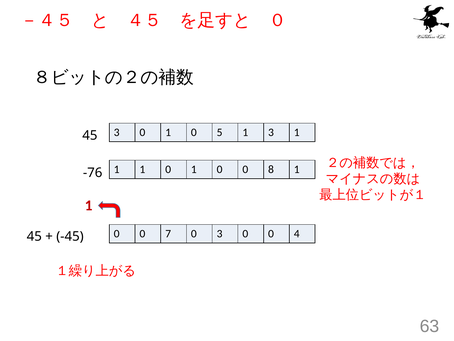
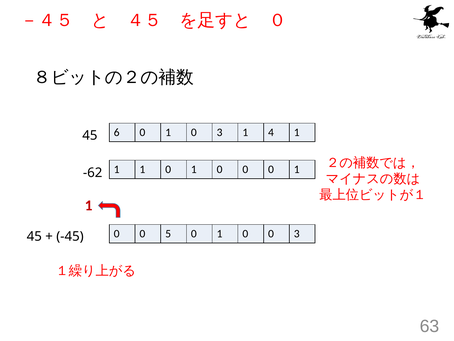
45 3: 3 -> 6 (117, 132)
1 0 5: 5 -> 3 (220, 132)
1 3: 3 -> 4 (271, 132)
-76: -76 -> -62 (93, 172)
0 0 8: 8 -> 0 (271, 169)
7: 7 -> 5 (168, 234)
3: 3 -> 1 (220, 234)
0 0 4: 4 -> 3 (297, 234)
